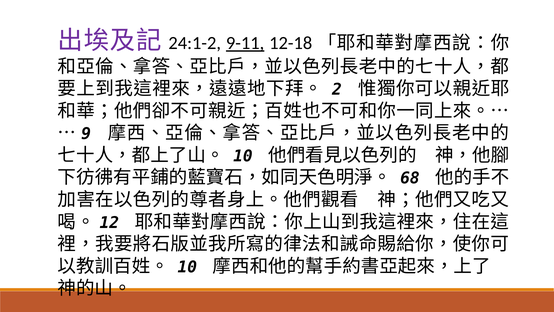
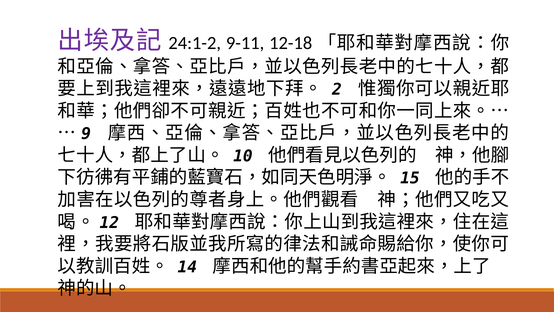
9-11 underline: present -> none (245, 43)
68: 68 -> 15 (410, 178)
10: 10 -> 14 (187, 267)
